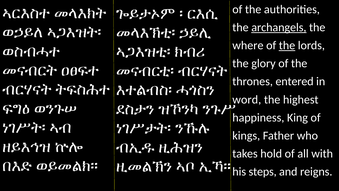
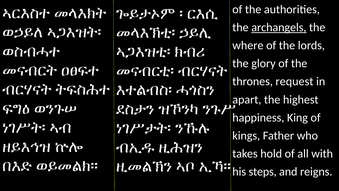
the underline: present -> none (287, 45)
entered: entered -> request (294, 81)
word: word -> apart (247, 99)
